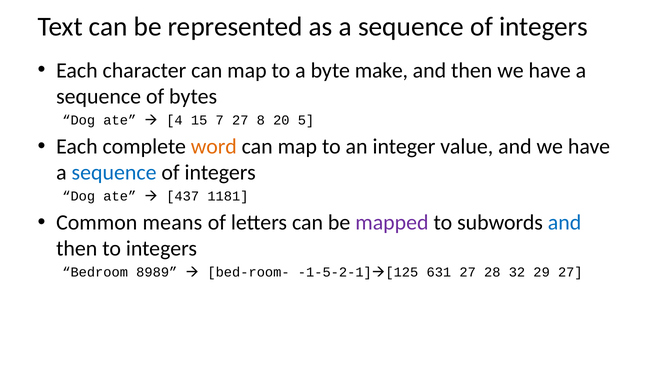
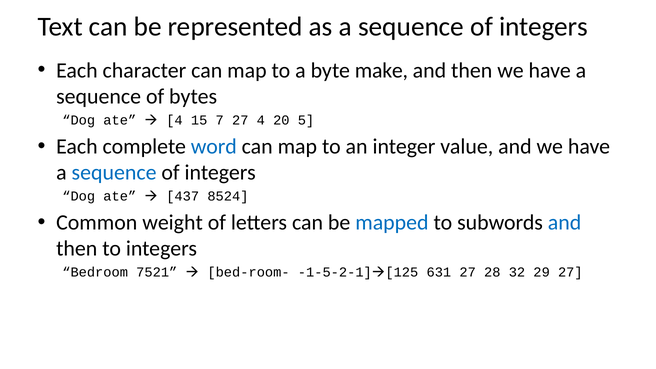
27 8: 8 -> 4 (261, 120)
word colour: orange -> blue (214, 146)
1181: 1181 -> 8524 (228, 196)
means: means -> weight (173, 222)
mapped colour: purple -> blue (392, 222)
8989: 8989 -> 7521 (157, 272)
